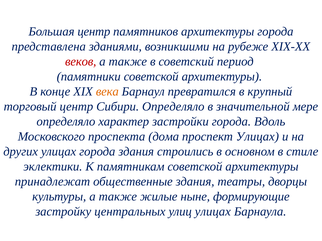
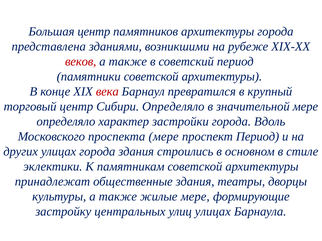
века colour: orange -> red (107, 92)
проспекта дома: дома -> мере (164, 137)
проспект Улицах: Улицах -> Период (258, 137)
жилые ныне: ныне -> мере (195, 197)
